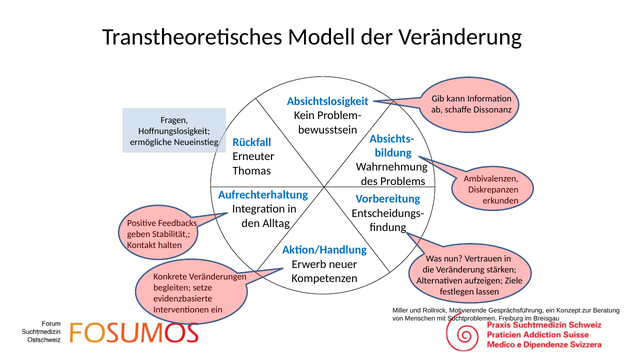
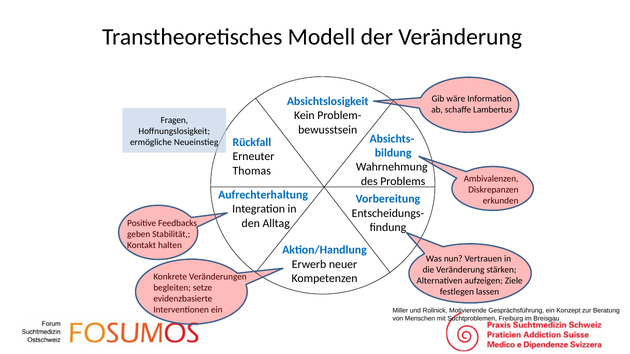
kann: kann -> wäre (456, 99)
Dissonanz: Dissonanz -> Lambertus (493, 110)
